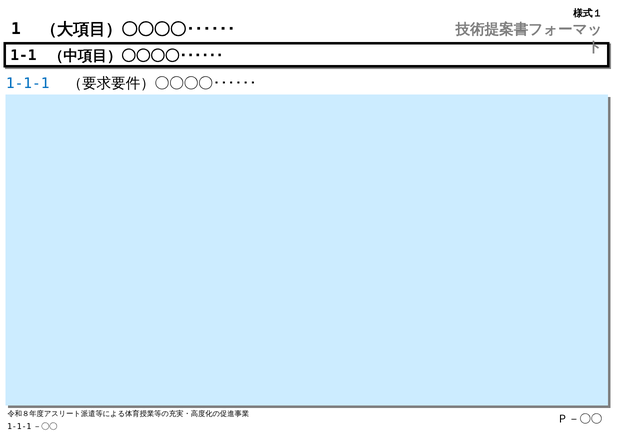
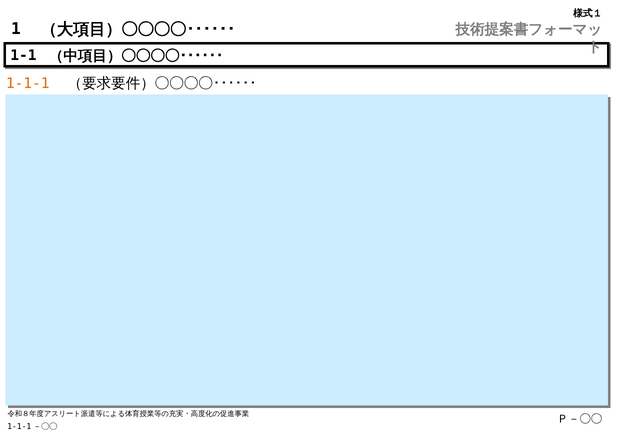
1-1-1 colour: blue -> orange (28, 83)
